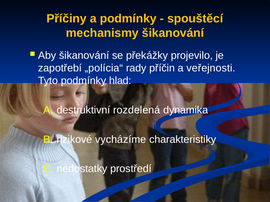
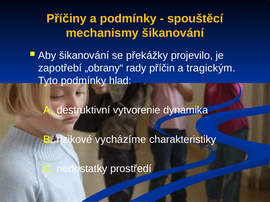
„polícia“: „polícia“ -> „obrany“ (104, 68)
veřejnosti: veřejnosti -> tragickým (211, 68)
rozdelená: rozdelená -> vytvorenie (137, 110)
